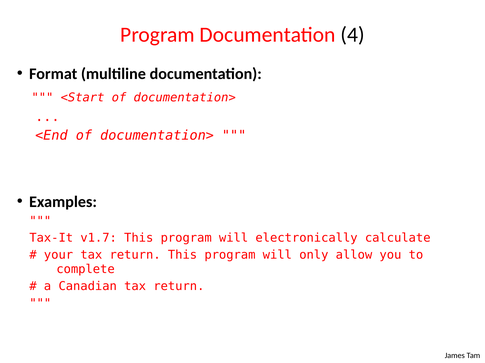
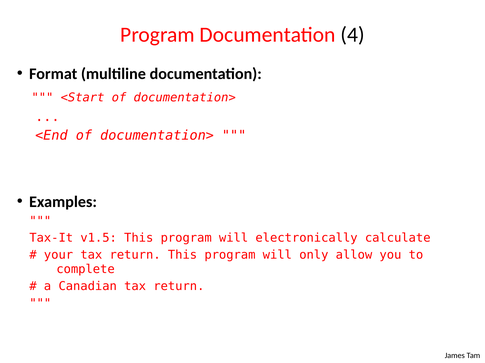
v1.7: v1.7 -> v1.5 (99, 238)
